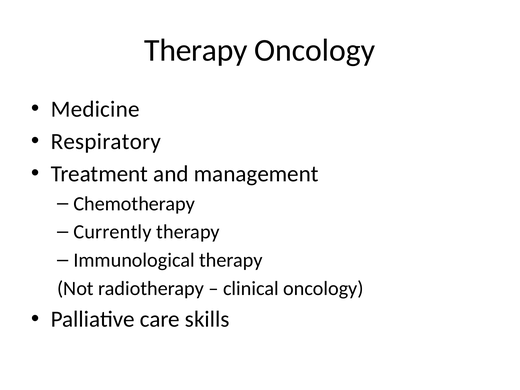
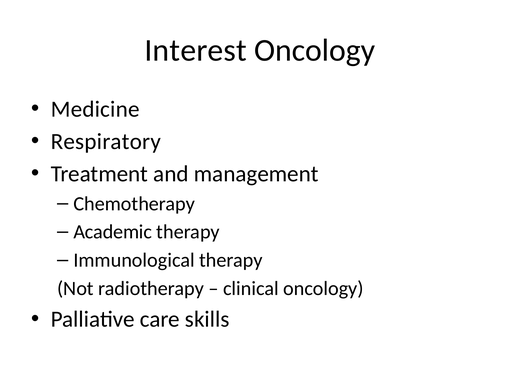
Therapy: Therapy -> Interest (196, 50)
Currently: Currently -> Academic (113, 232)
